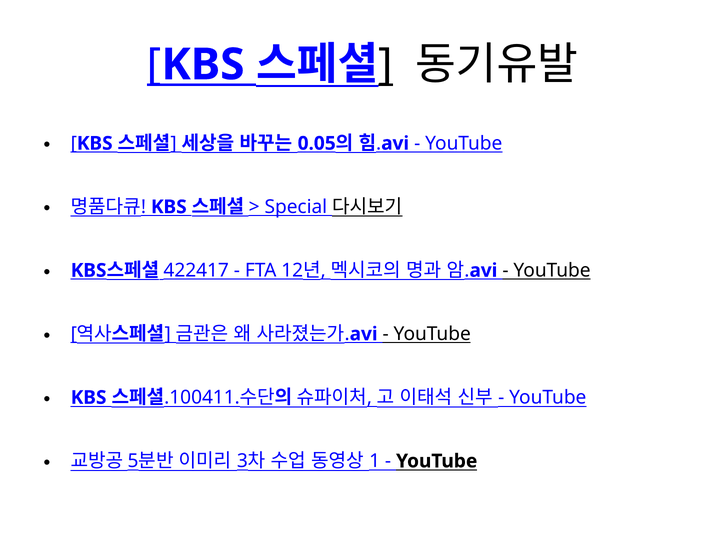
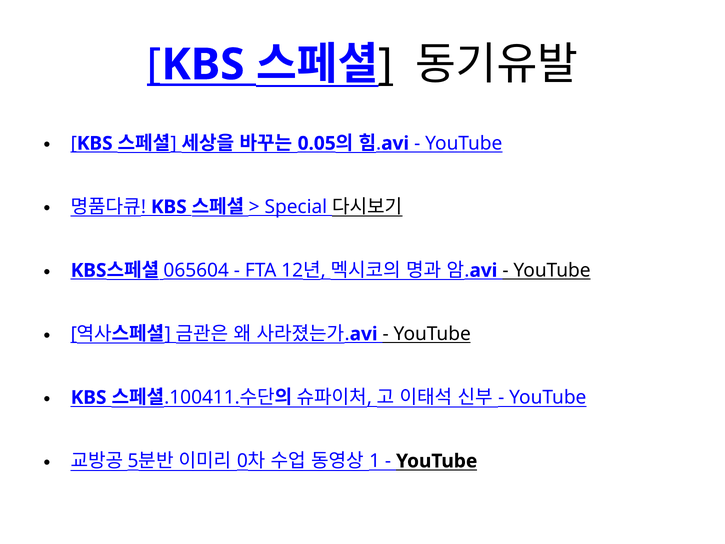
422417: 422417 -> 065604 (196, 270)
3: 3 -> 0 (242, 461)
